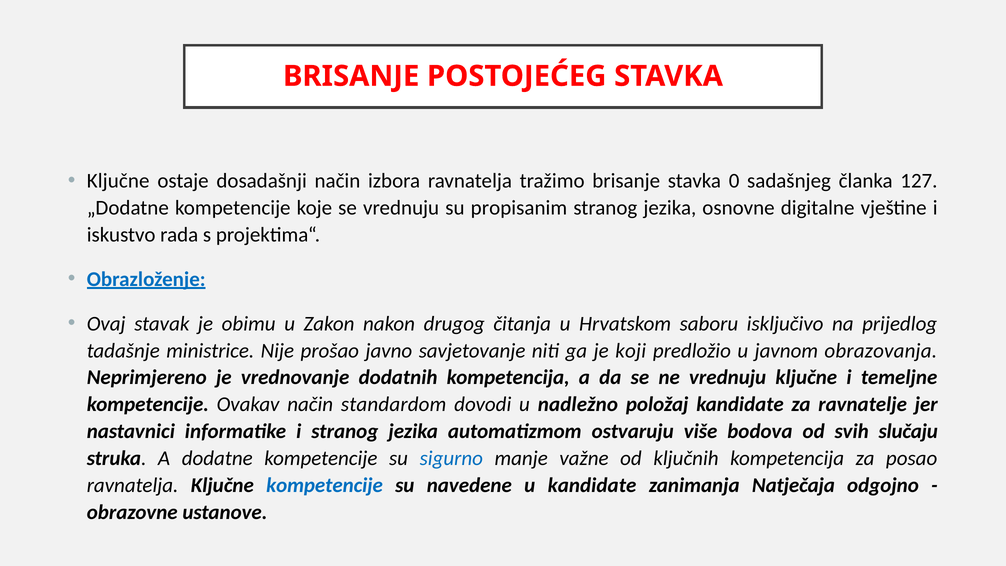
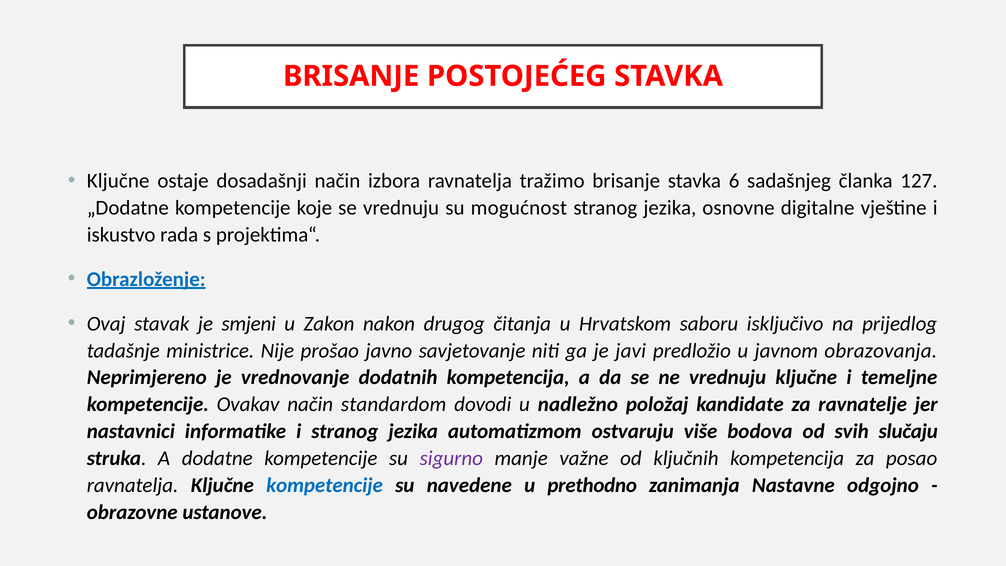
0: 0 -> 6 (734, 181)
propisanim: propisanim -> mogućnost (519, 208)
obimu: obimu -> smjeni (249, 324)
koji: koji -> javi (631, 351)
sigurno colour: blue -> purple (451, 458)
u kandidate: kandidate -> prethodno (592, 485)
Natječaja: Natječaja -> Nastavne (793, 485)
